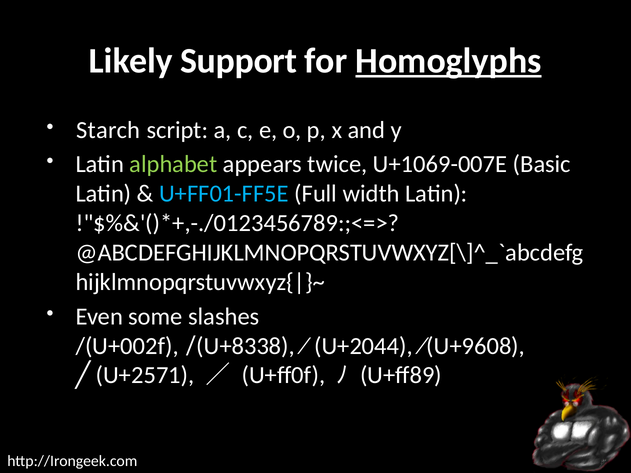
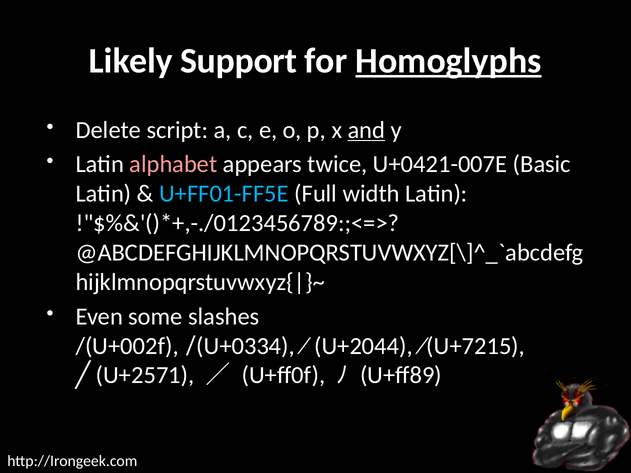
Starch: Starch -> Delete (108, 130)
and underline: none -> present (366, 130)
alphabet colour: light green -> pink (173, 164)
U+1069-007E: U+1069-007E -> U+0421-007E (440, 164)
U+8338: U+8338 -> U+0334 (246, 346)
∕(U+9608: ∕(U+9608 -> ∕(U+7215 (472, 346)
